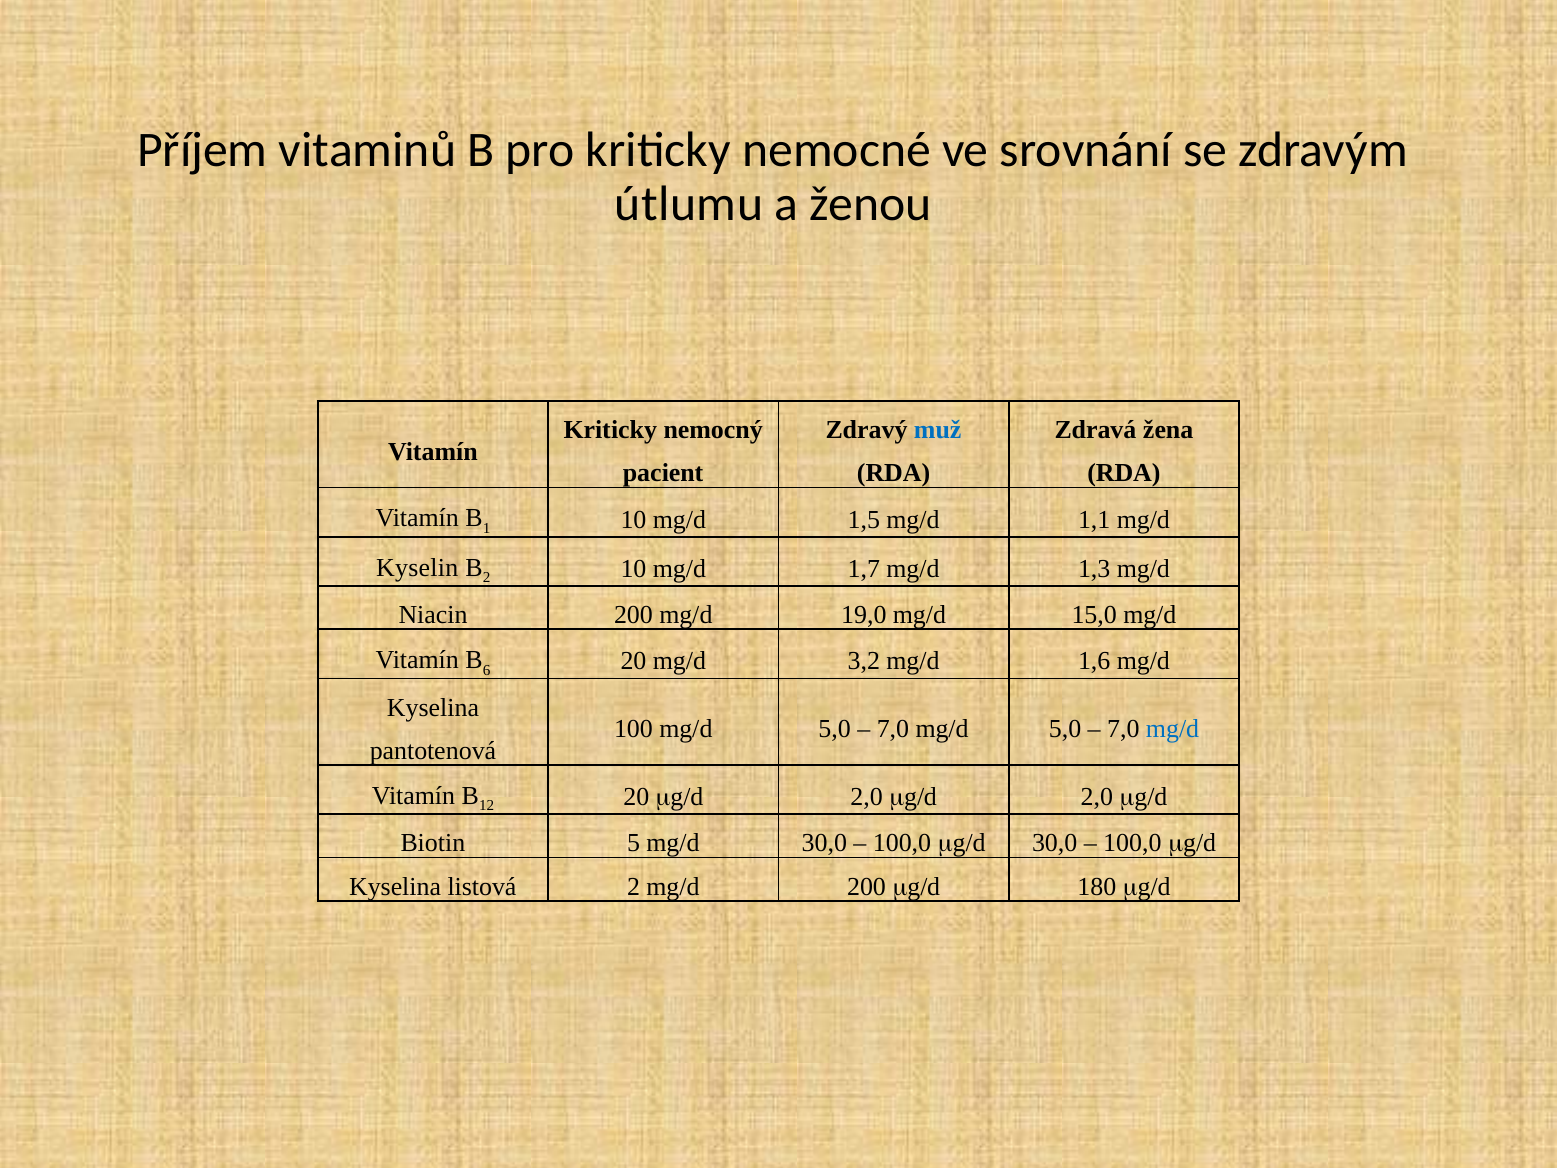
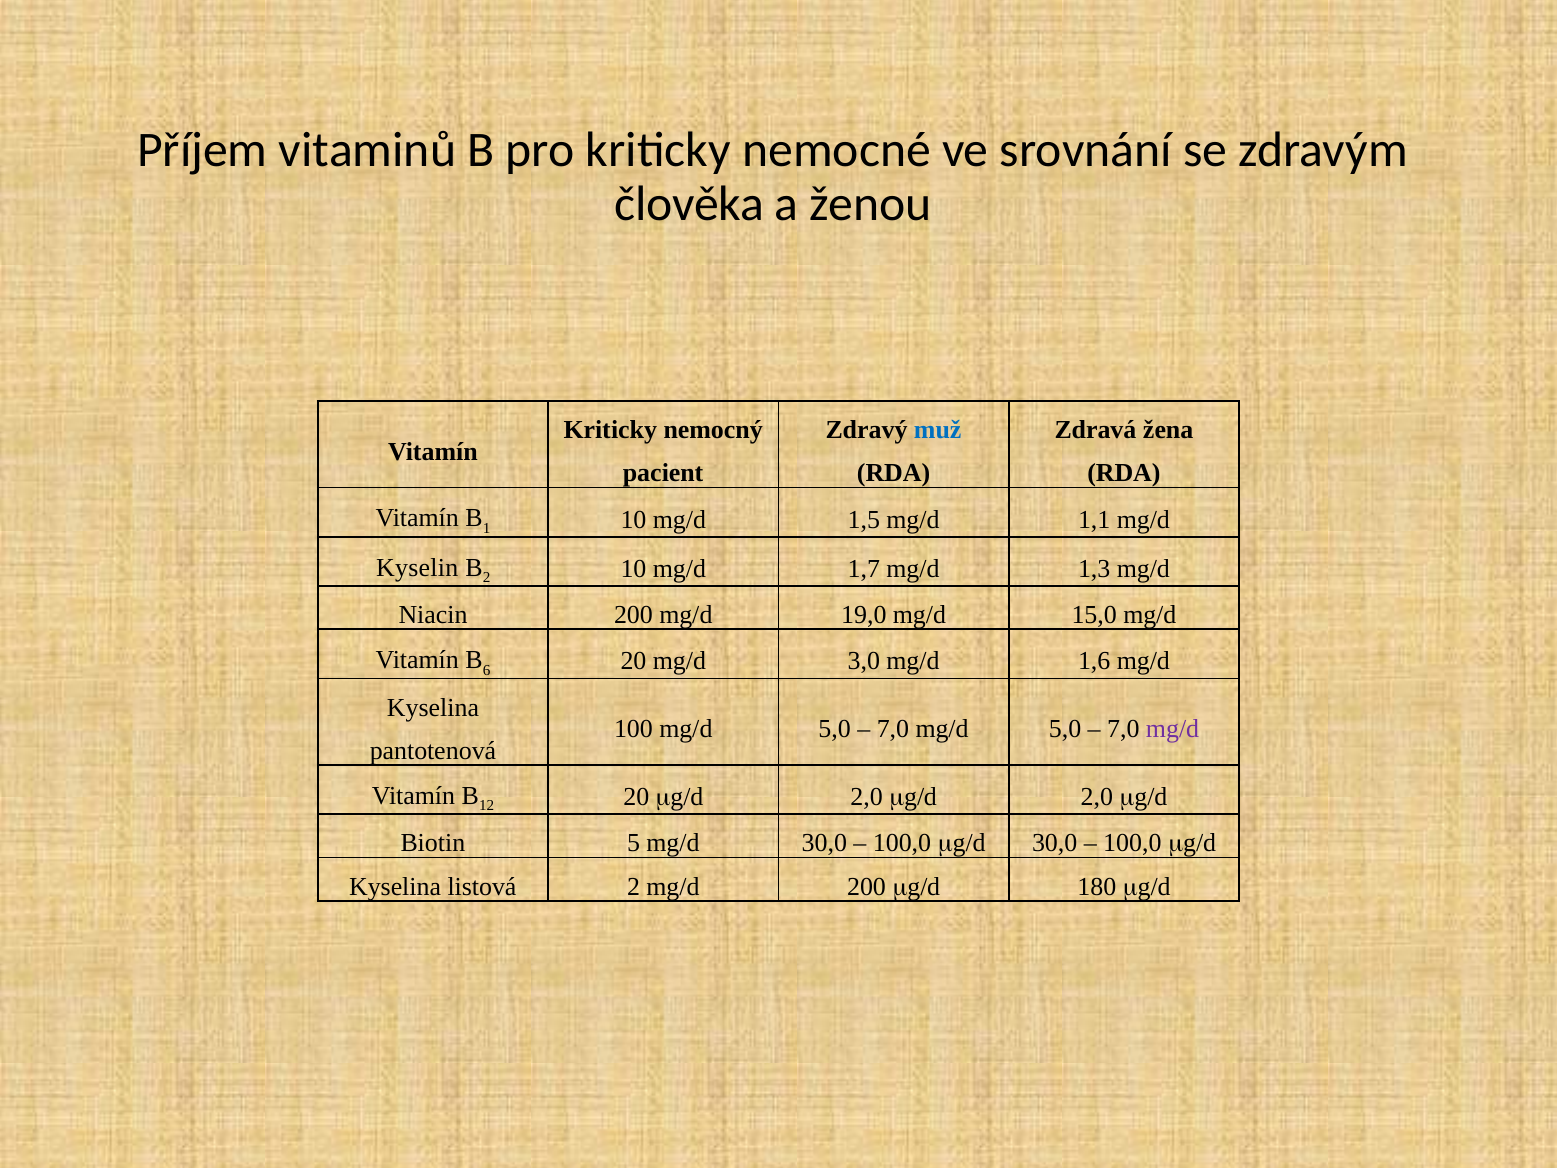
útlumu: útlumu -> člověka (690, 204)
3,2: 3,2 -> 3,0 (864, 661)
mg/d colour: blue -> purple (1173, 729)
